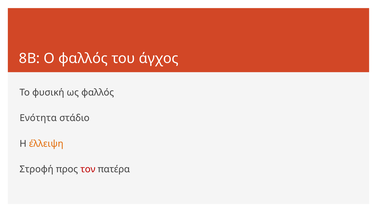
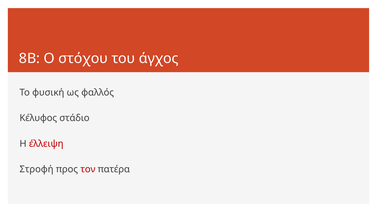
Ο φαλλός: φαλλός -> στόχου (83, 58)
Ενότητα: Ενότητα -> Κέλυφος (38, 118)
έλλειψη colour: orange -> red (46, 144)
